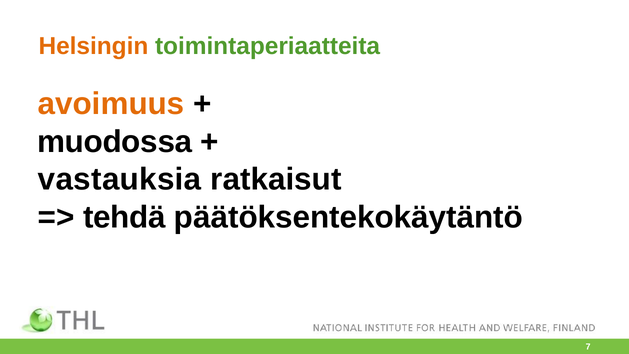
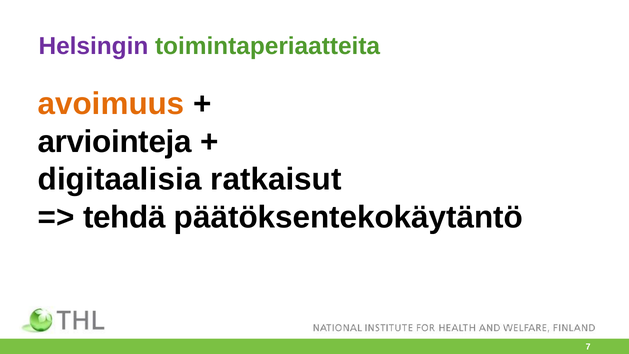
Helsingin colour: orange -> purple (93, 46)
muodossa: muodossa -> arviointeja (115, 142)
vastauksia: vastauksia -> digitaalisia (120, 179)
